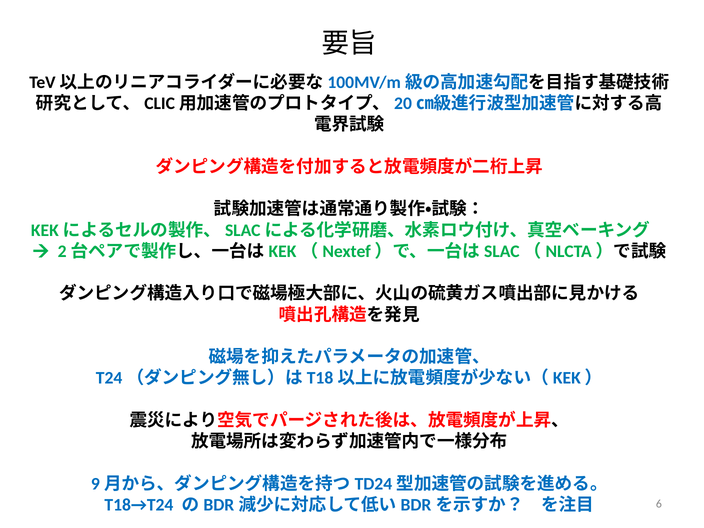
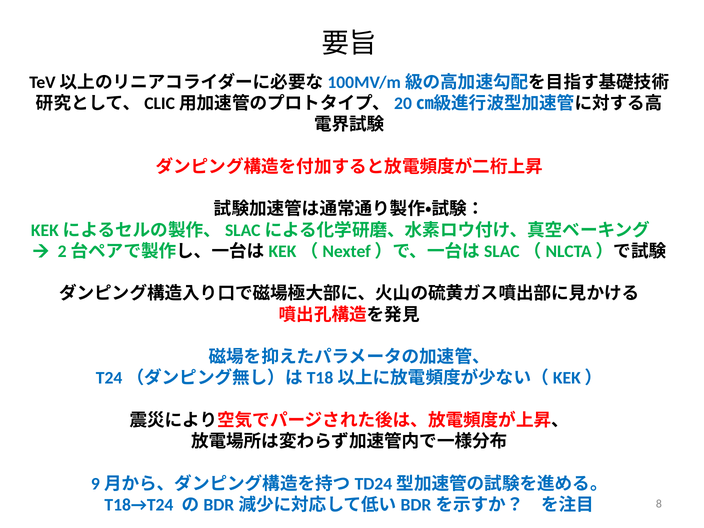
6: 6 -> 8 (659, 504)
